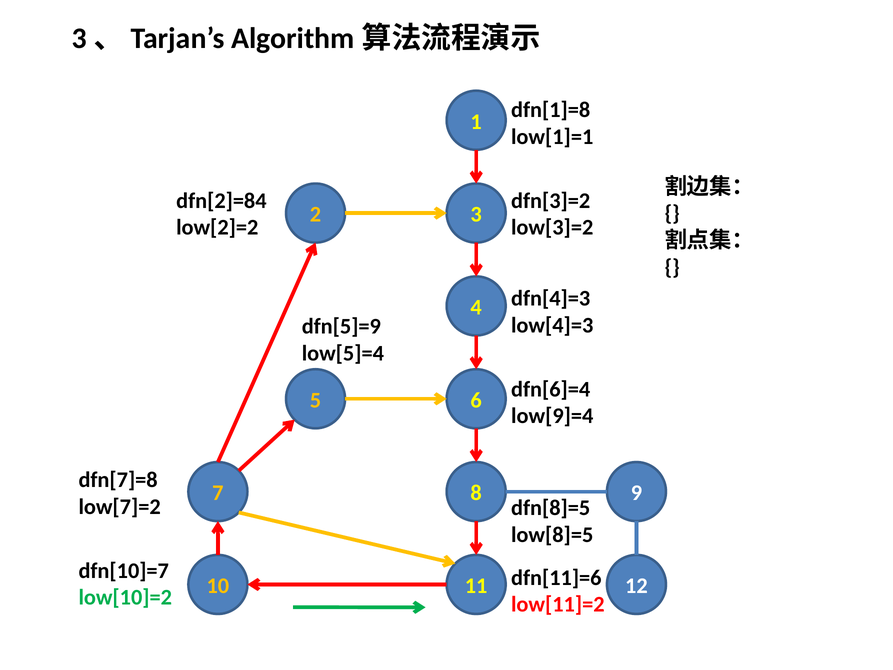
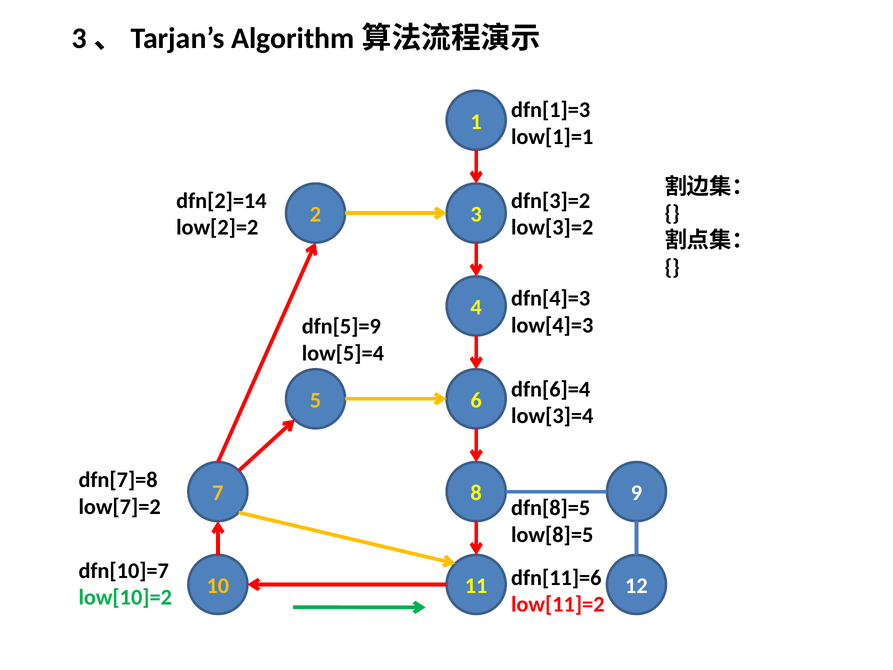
dfn[1]=8: dfn[1]=8 -> dfn[1]=3 (551, 110)
dfn[2]=84: dfn[2]=84 -> dfn[2]=14 (221, 201)
low[9]=4: low[9]=4 -> low[3]=4 (552, 416)
